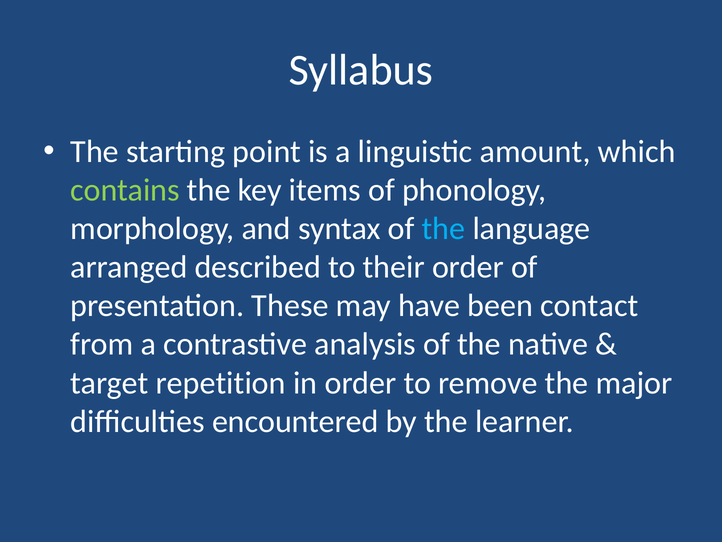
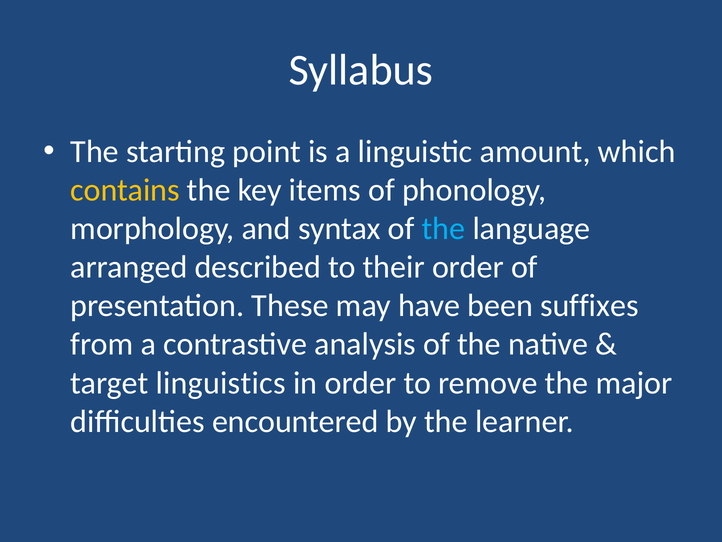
contains colour: light green -> yellow (125, 190)
contact: contact -> suffixes (589, 306)
repetition: repetition -> linguistics (221, 383)
